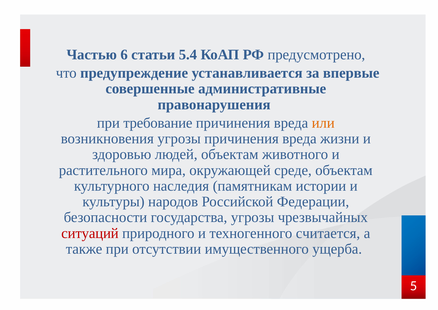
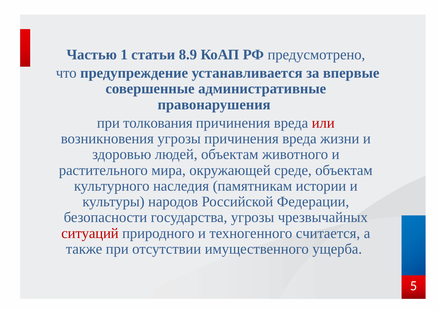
6: 6 -> 1 (124, 55)
5.4: 5.4 -> 8.9 (188, 55)
требование: требование -> толкования (158, 123)
или colour: orange -> red (323, 123)
